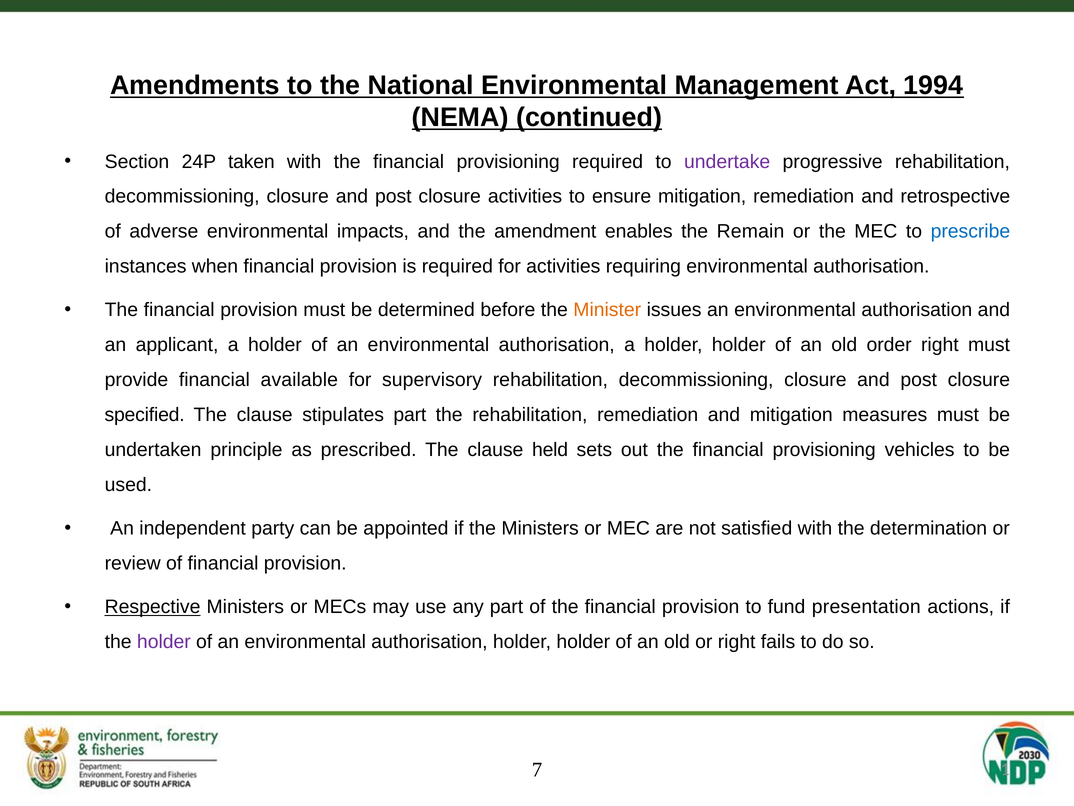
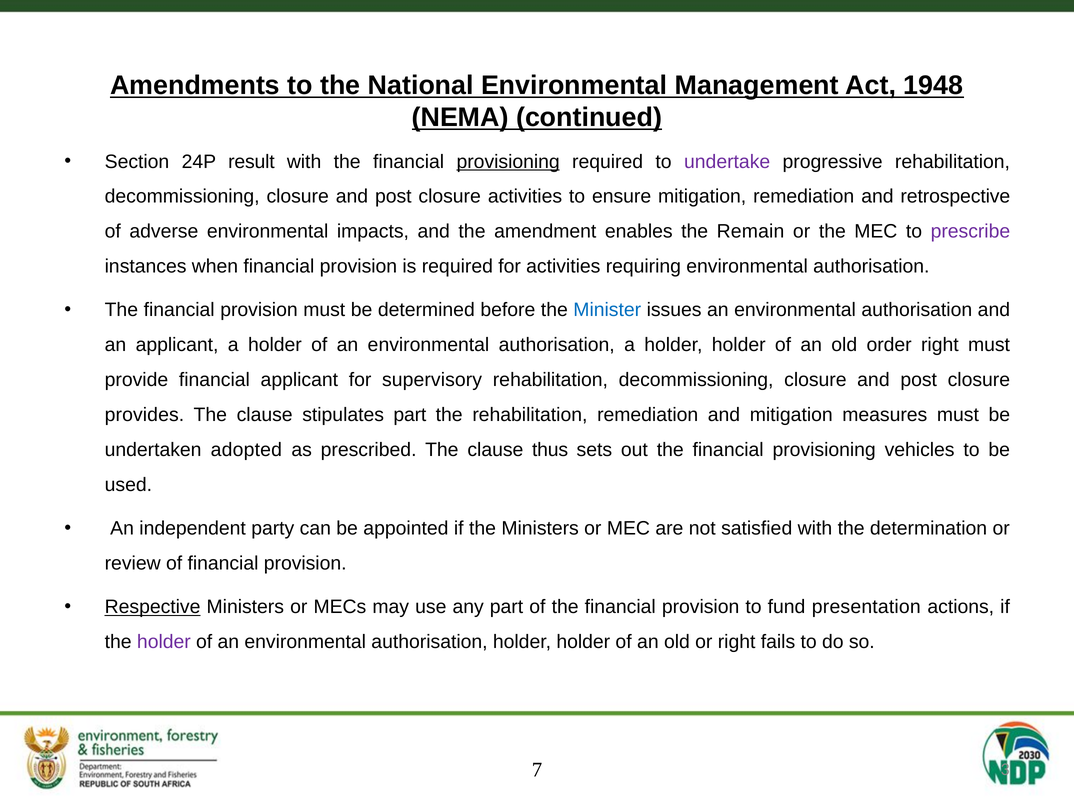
1994: 1994 -> 1948 (933, 85)
taken: taken -> result (251, 162)
provisioning underline: none -> present (508, 162)
prescribe colour: blue -> purple (970, 231)
Minister colour: orange -> blue (607, 310)
financial available: available -> applicant (299, 380)
specified: specified -> provides (144, 415)
principle: principle -> adopted (246, 450)
held: held -> thus (550, 450)
1: 1 -> 3 (1005, 769)
